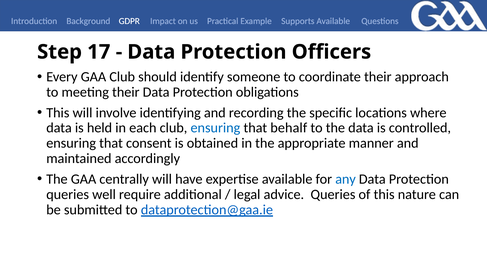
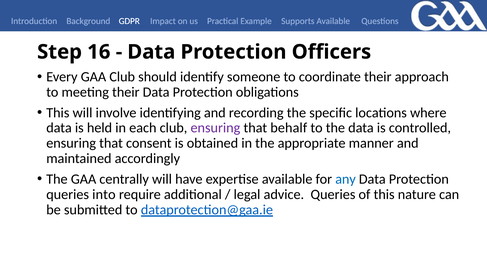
17: 17 -> 16 (99, 52)
ensuring colour: blue -> purple (215, 128)
well: well -> into (104, 194)
